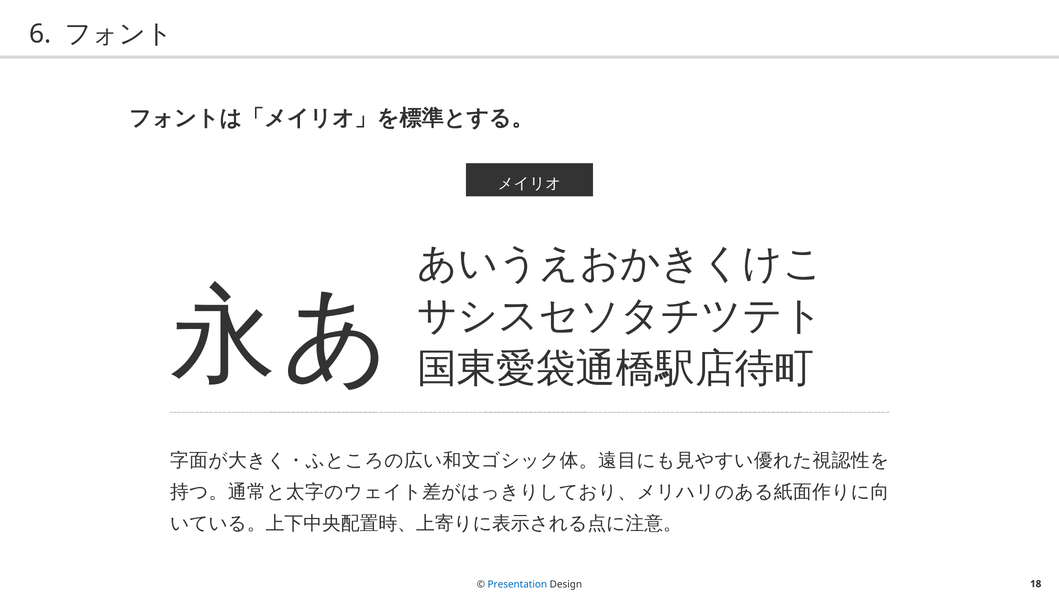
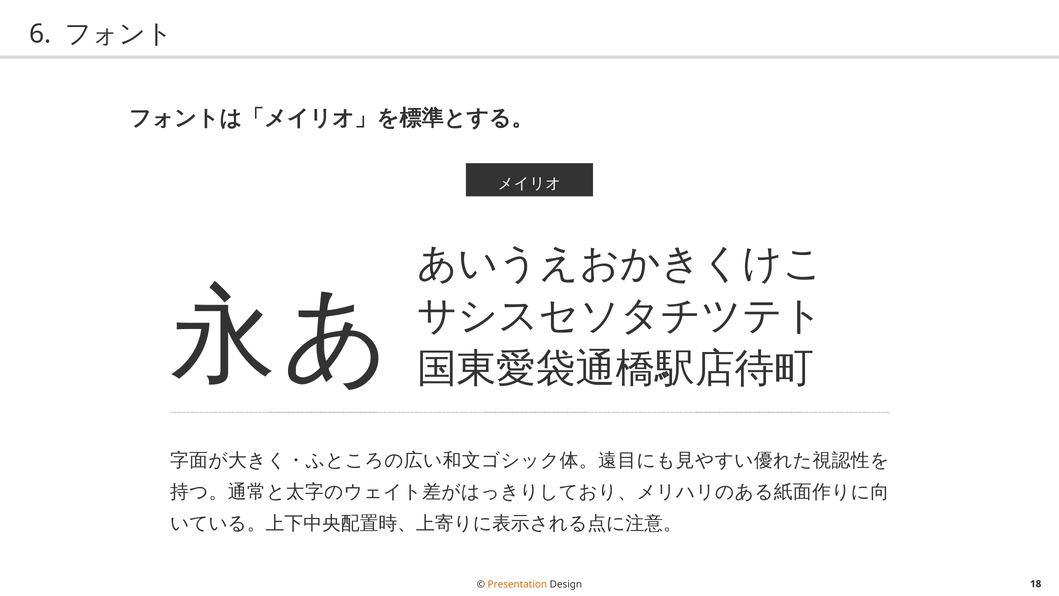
Presentation colour: blue -> orange (517, 584)
